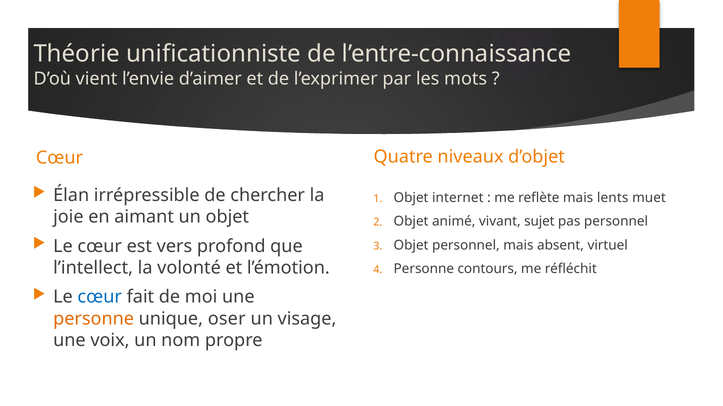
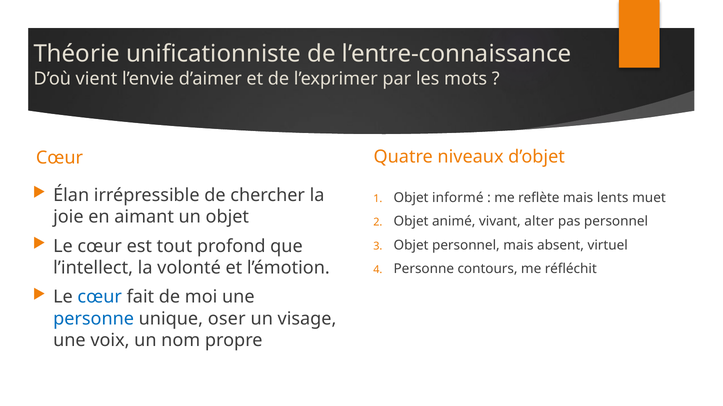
internet: internet -> informé (458, 198)
sujet: sujet -> alter (539, 222)
vers: vers -> tout (174, 246)
personne colour: orange -> blue (94, 319)
